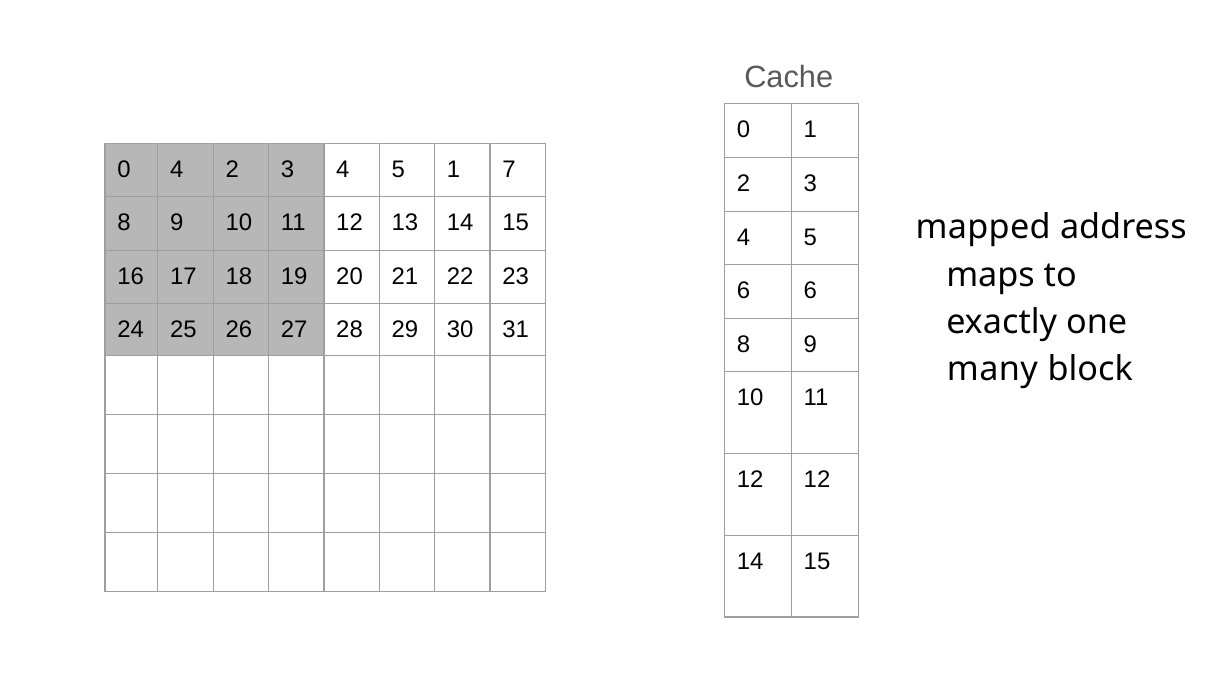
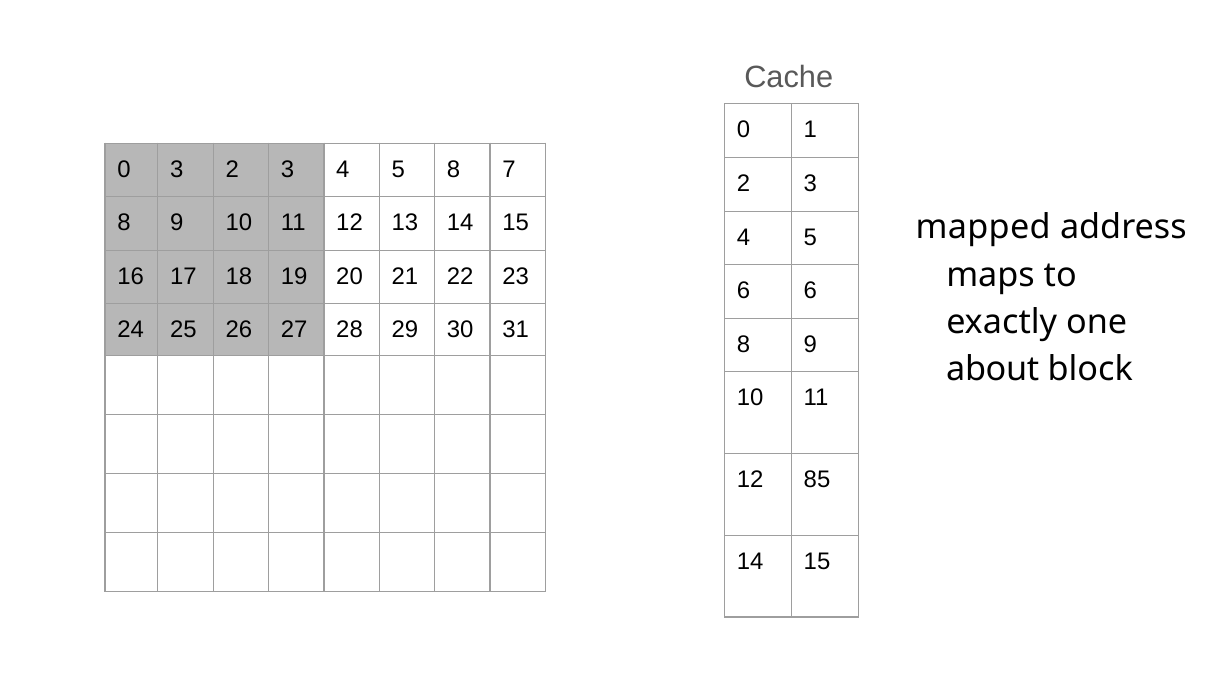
0 4: 4 -> 3 (177, 169)
5 1: 1 -> 8 (454, 169)
many: many -> about (993, 369)
12 12: 12 -> 85 (817, 480)
